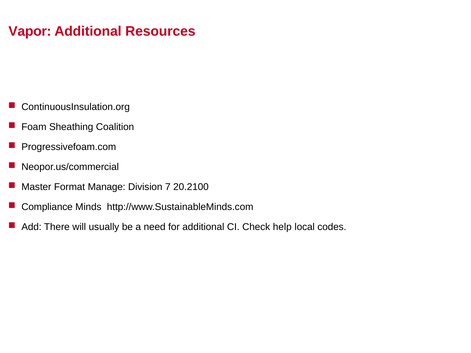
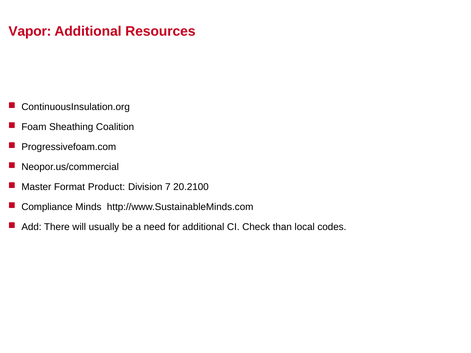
Manage: Manage -> Product (107, 187)
help: help -> than (282, 227)
